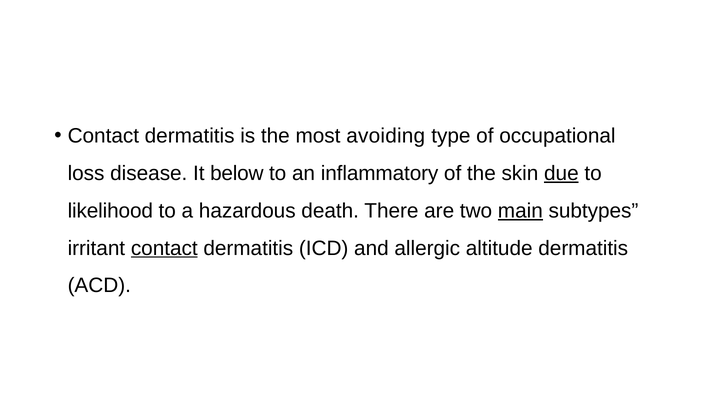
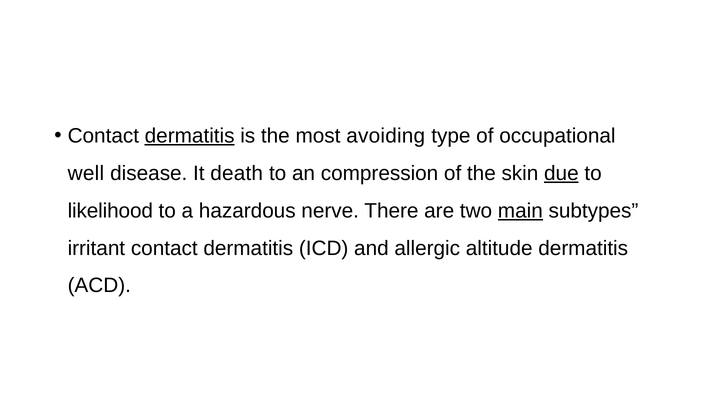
dermatitis underline: none -> present (190, 136)
loss: loss -> well (86, 173)
below: below -> death (237, 173)
inflammatory: inflammatory -> compression (380, 173)
death: death -> nerve (330, 210)
contact underline: present -> none (164, 248)
